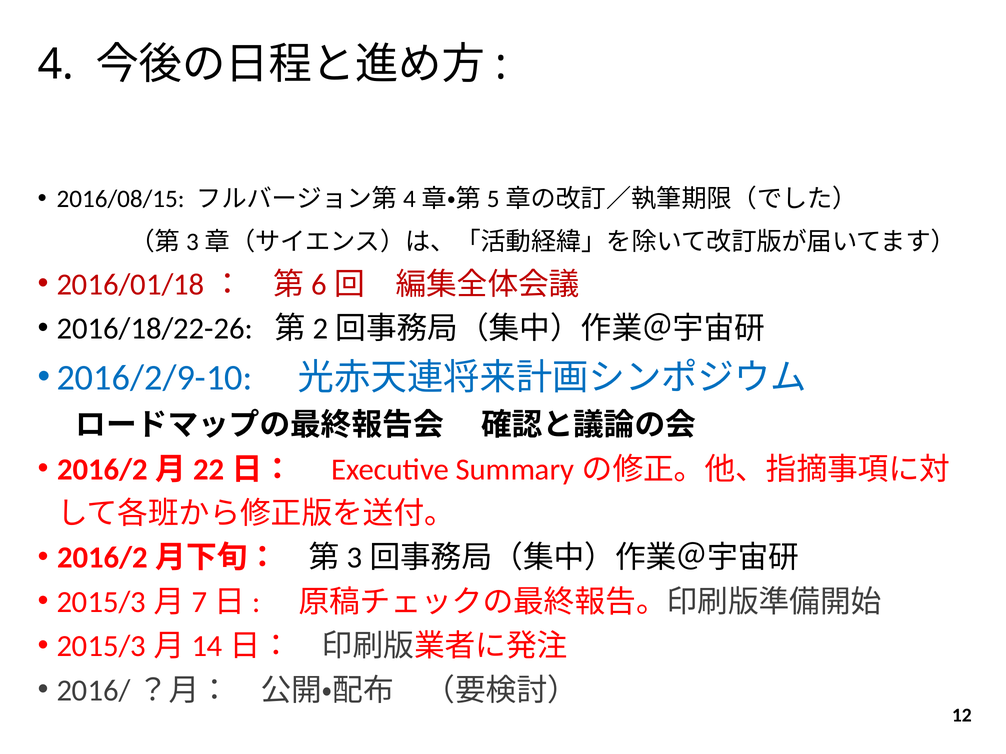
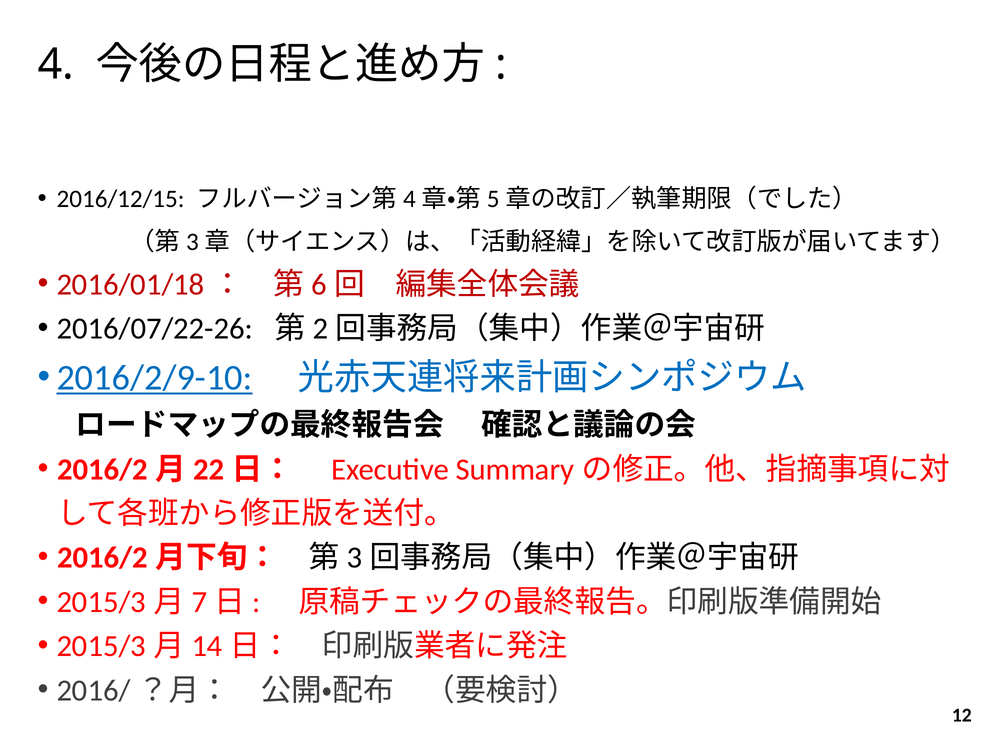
2016/08/15: 2016/08/15 -> 2016/12/15 (121, 199)
2016/18/22-26: 2016/18/22-26 -> 2016/07/22-26 (155, 329)
2016/2/9-10 underline: none -> present (155, 378)
